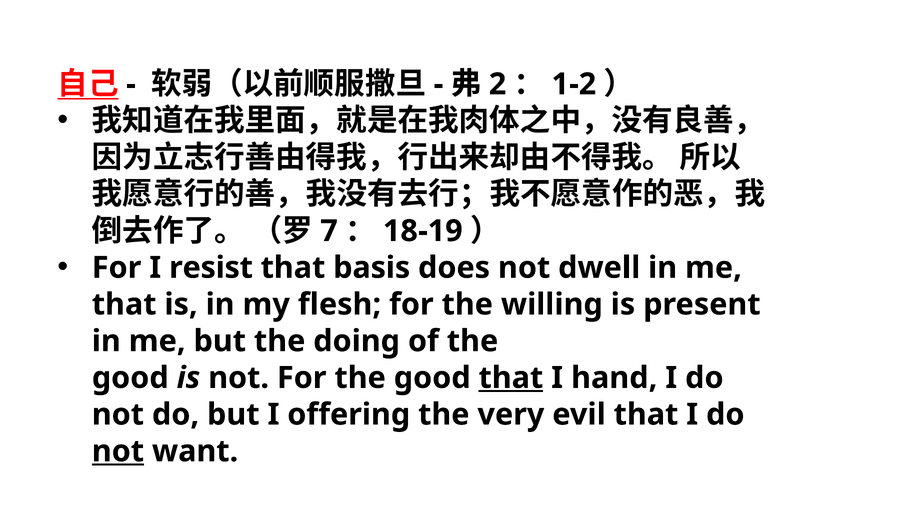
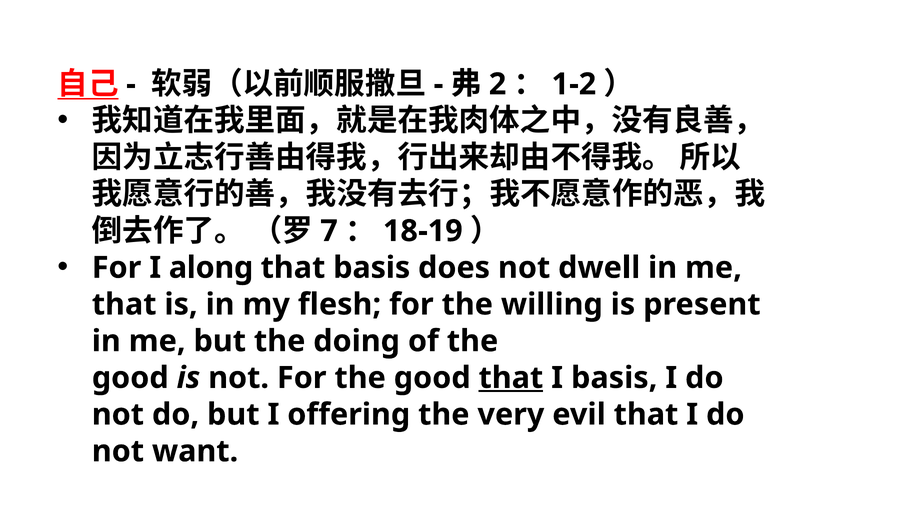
resist: resist -> along (211, 268)
I hand: hand -> basis (614, 378)
not underline: present -> none (118, 451)
